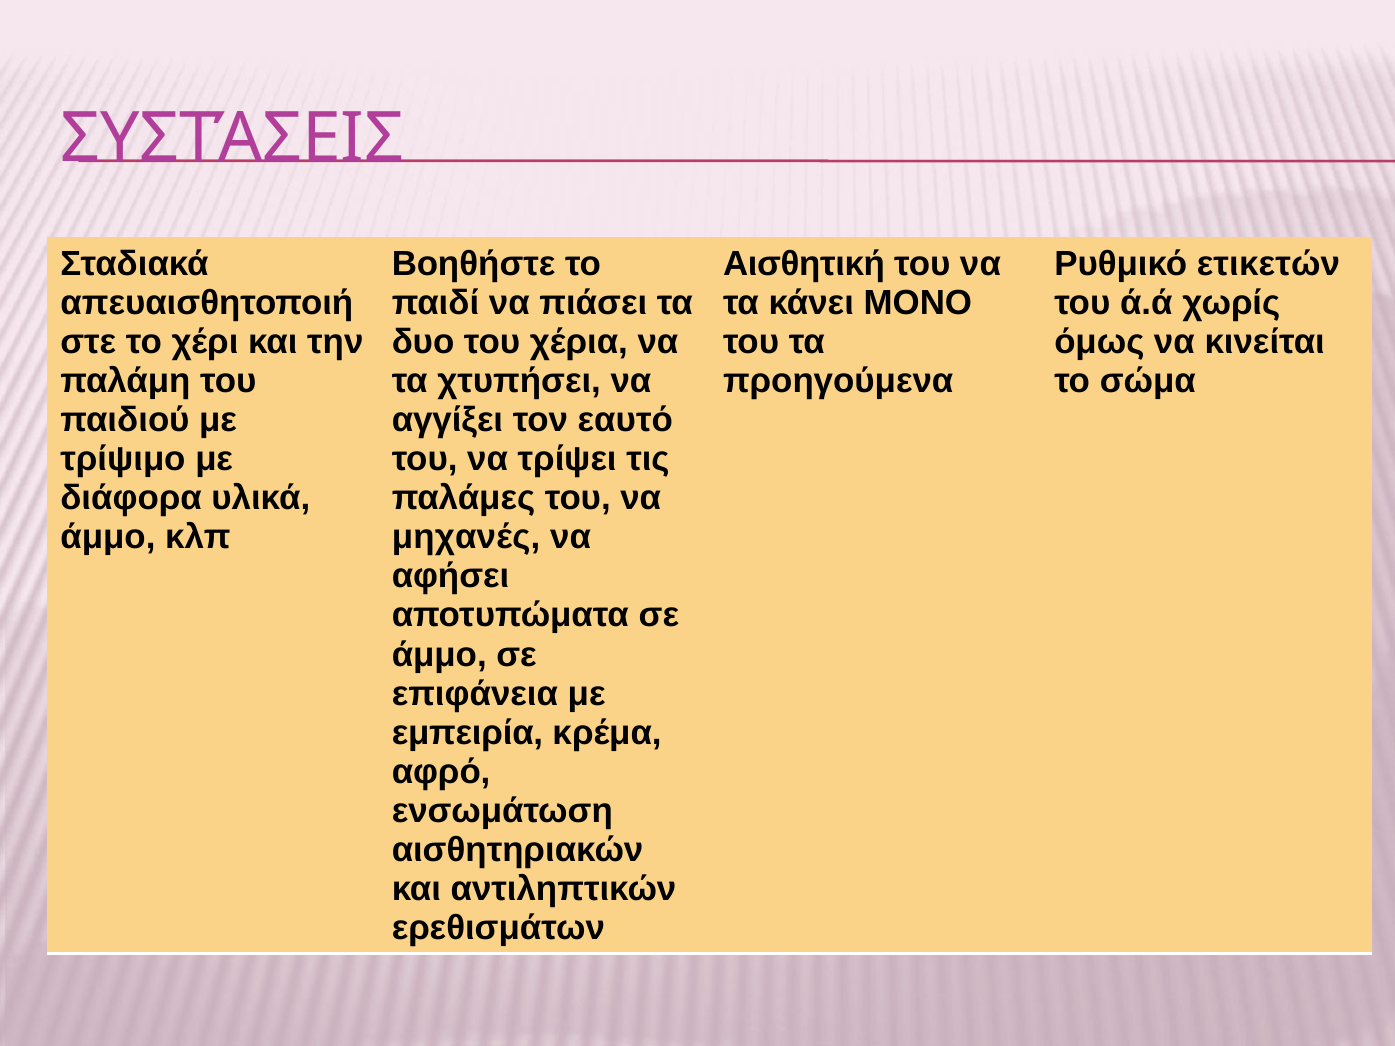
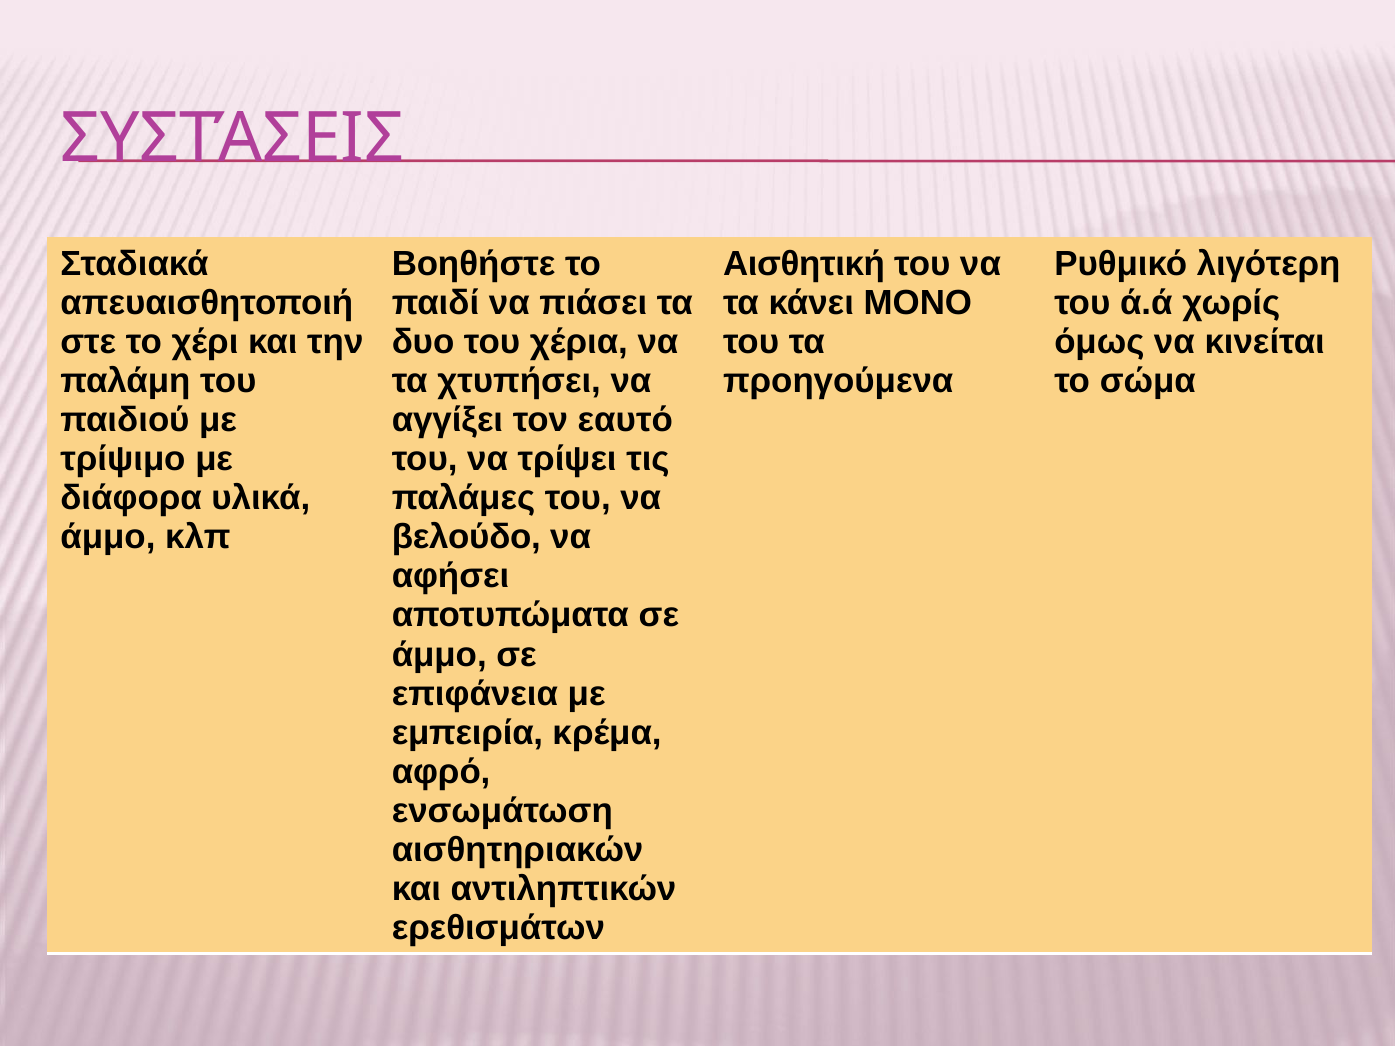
ετικετών: ετικετών -> λιγότερη (1269, 264)
μηχανές: μηχανές -> βελούδο (466, 538)
